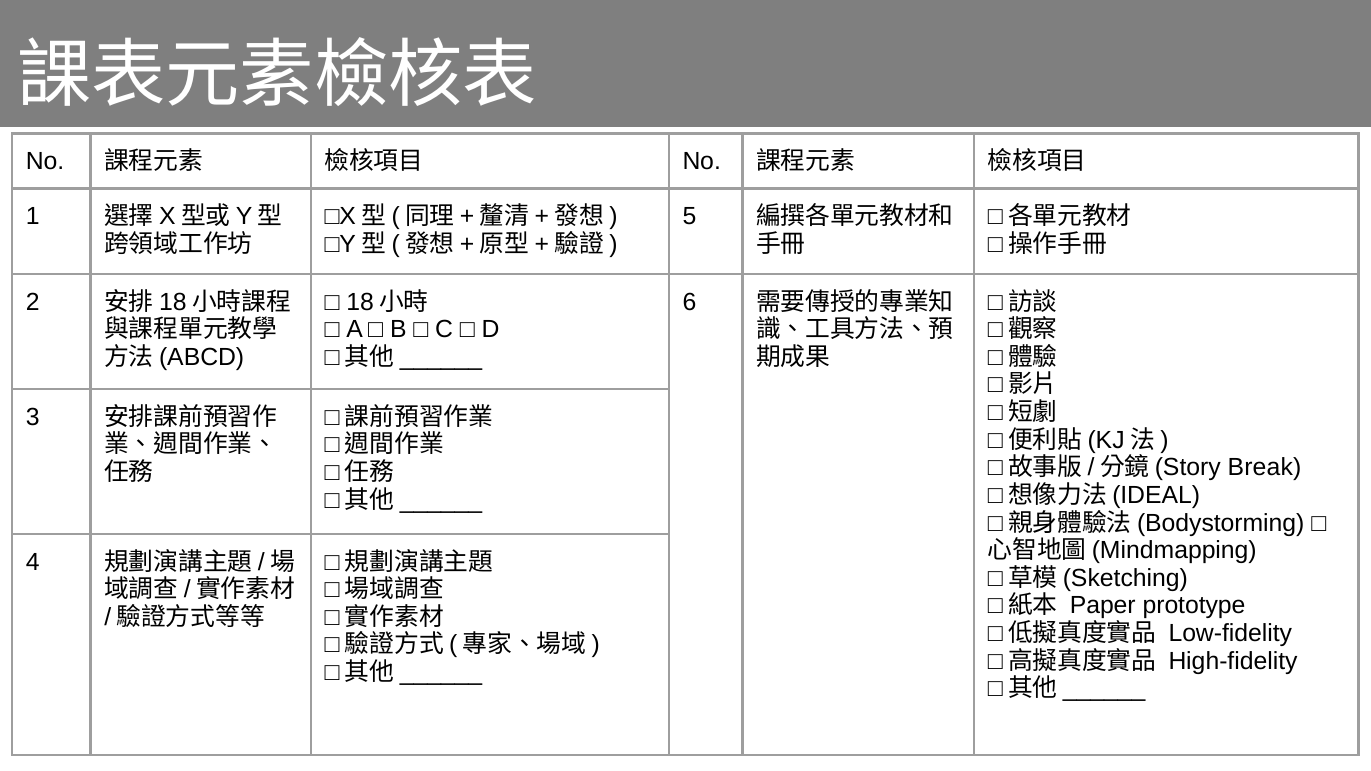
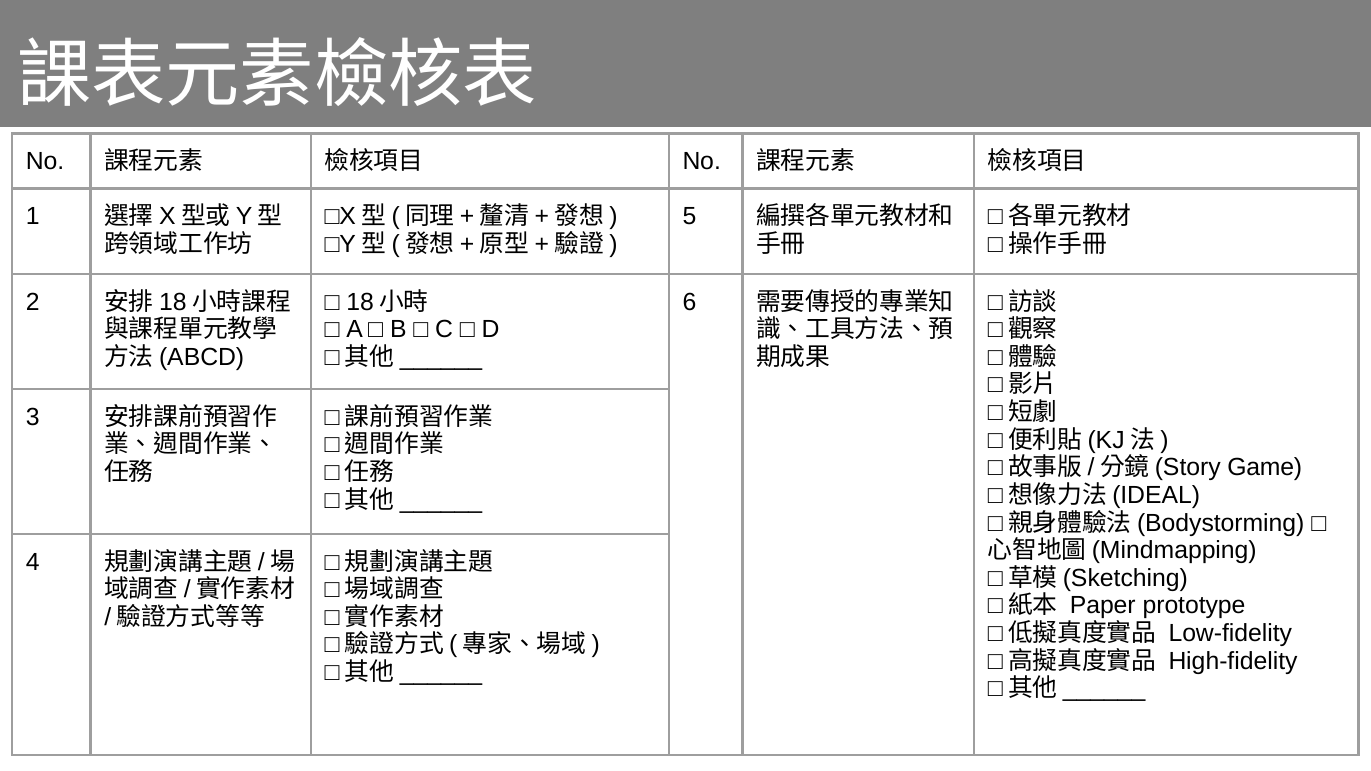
Break: Break -> Game (1265, 468)
